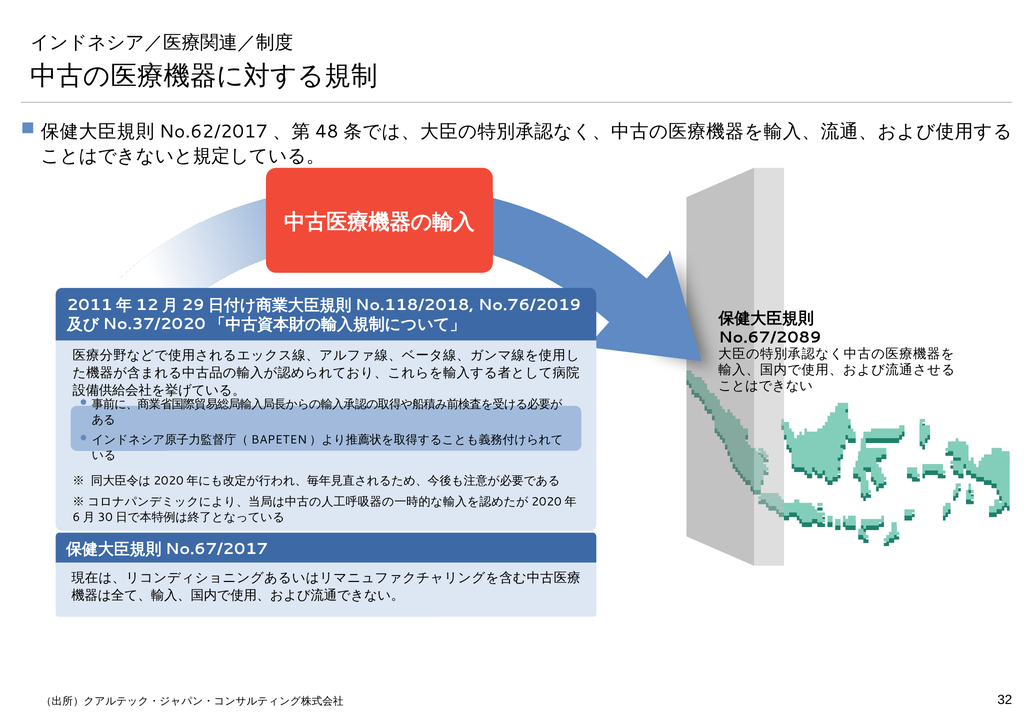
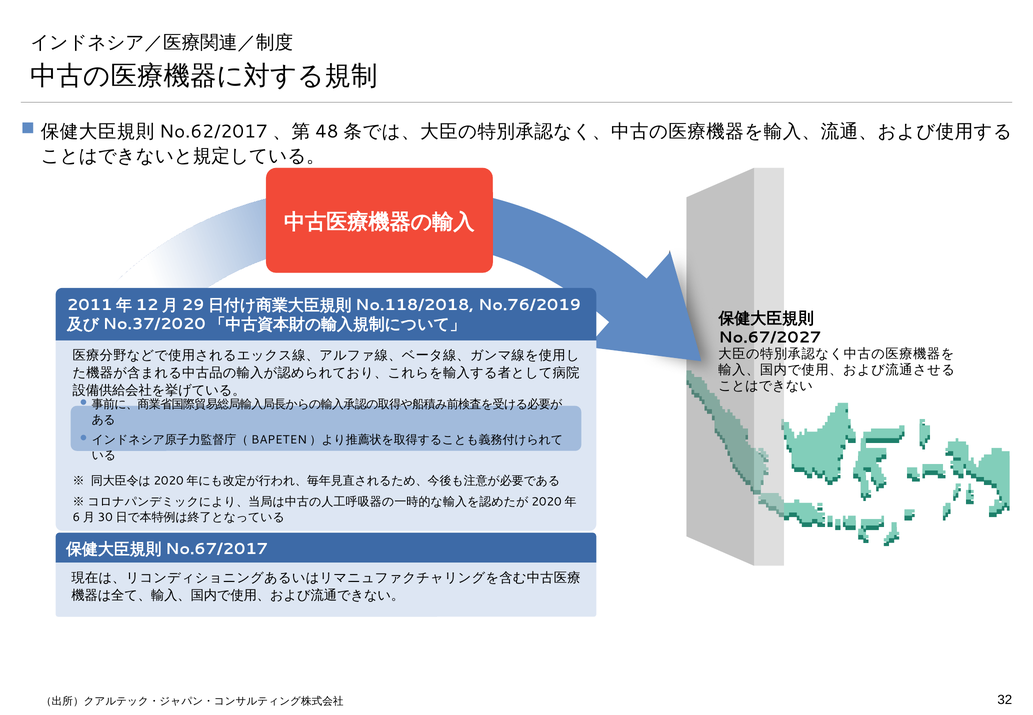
No.67/2089: No.67/2089 -> No.67/2027 (770, 337)
